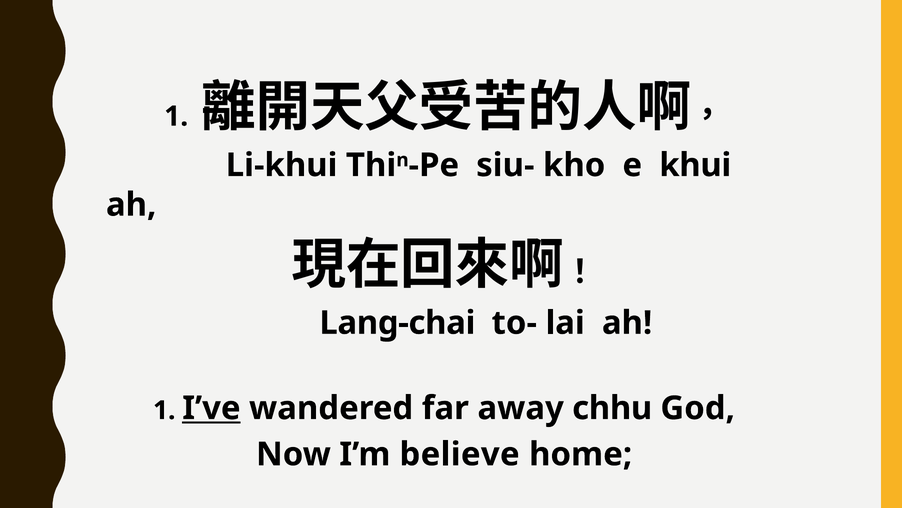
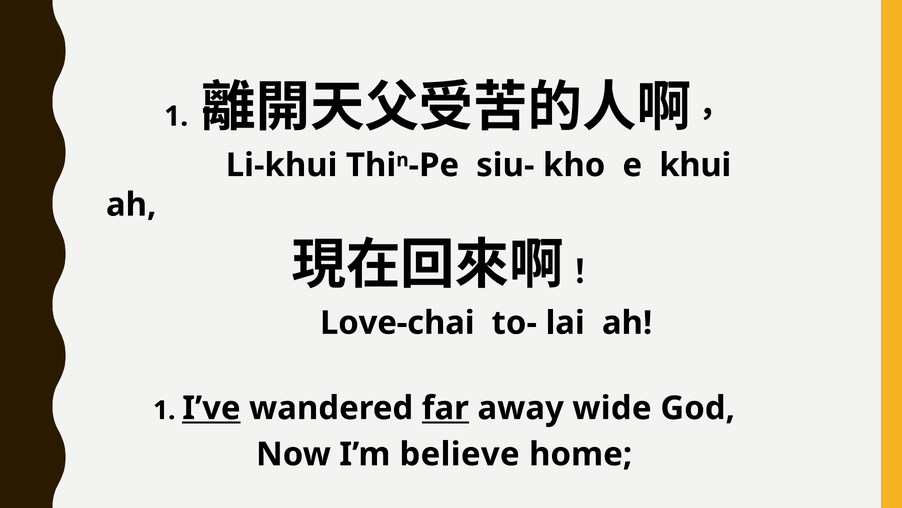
Lang-chai: Lang-chai -> Love-chai (397, 323)
far underline: none -> present (445, 408)
chhu: chhu -> wide (612, 408)
